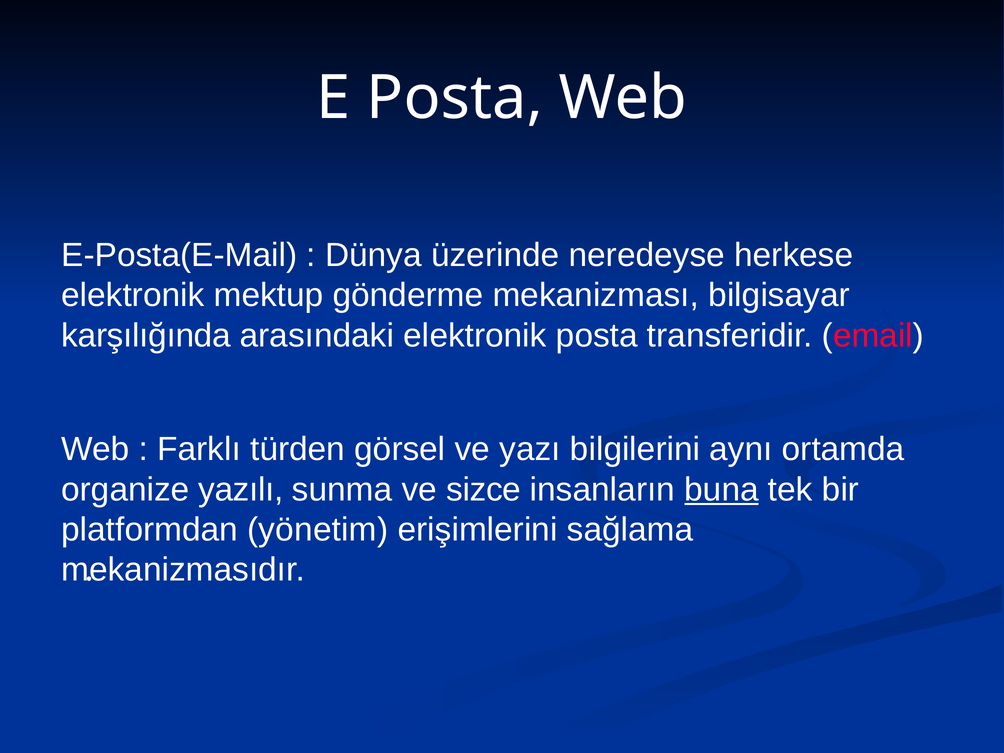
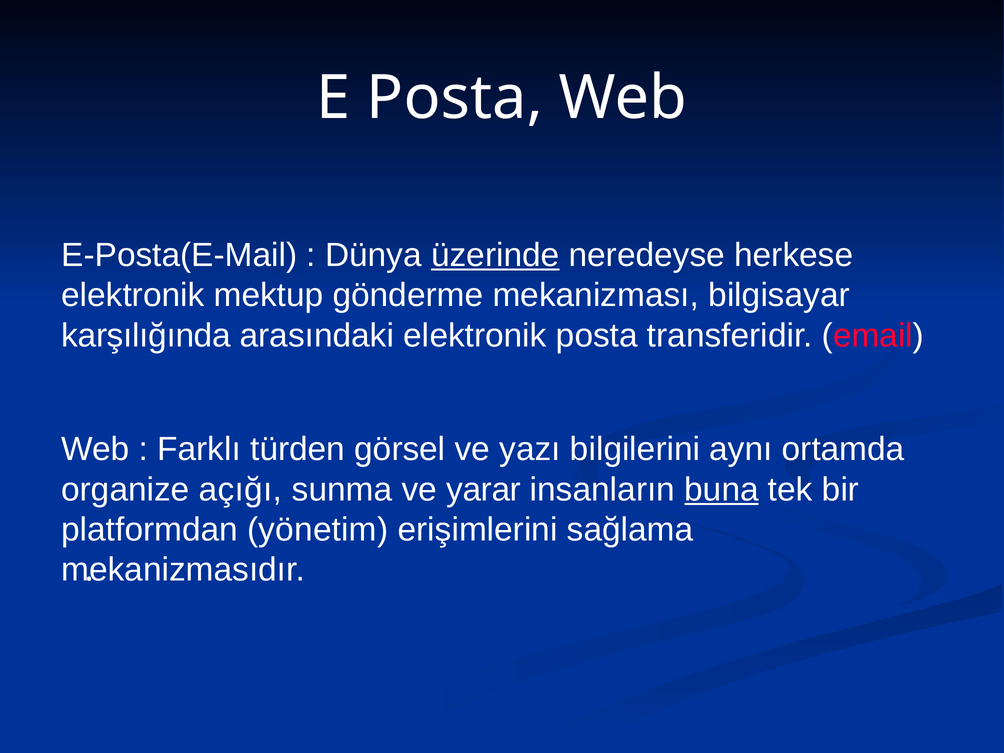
üzerinde underline: none -> present (495, 255)
yazılı: yazılı -> açığı (241, 489)
sizce: sizce -> yarar (484, 489)
